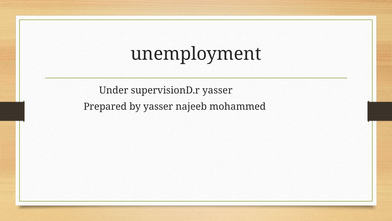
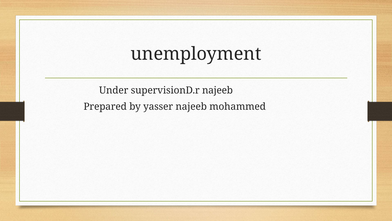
supervisionD.r yasser: yasser -> najeeb (217, 90)
